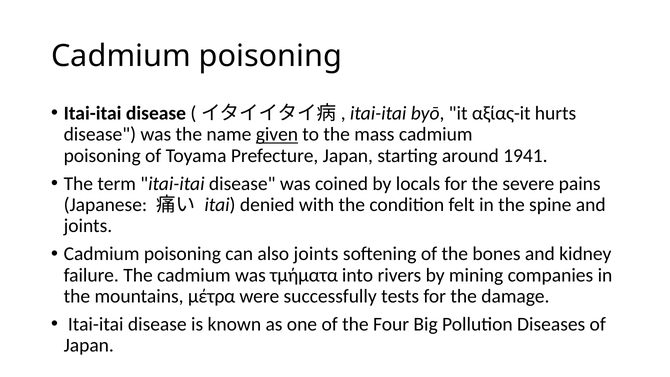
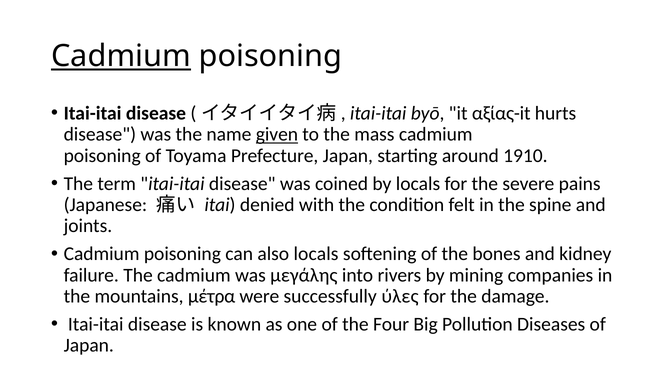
Cadmium underline: none -> present (121, 56)
1941: 1941 -> 1910 (525, 155)
also joints: joints -> locals (316, 254)
τμήματα: τμήματα -> μεγάλης (304, 275)
tests: tests -> ύλες (400, 296)
